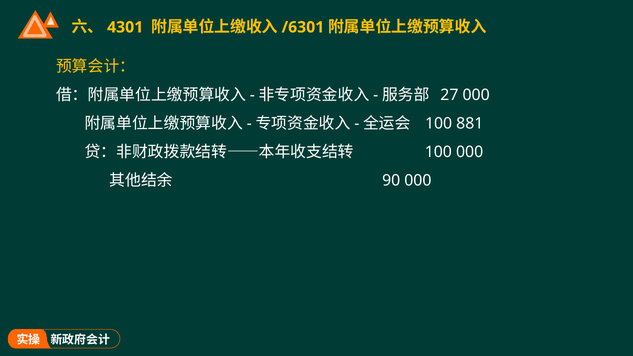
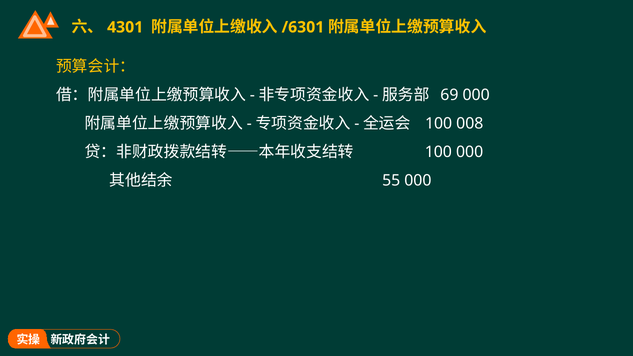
27: 27 -> 69 (449, 95)
881: 881 -> 008 (470, 124)
90: 90 -> 55 (391, 181)
